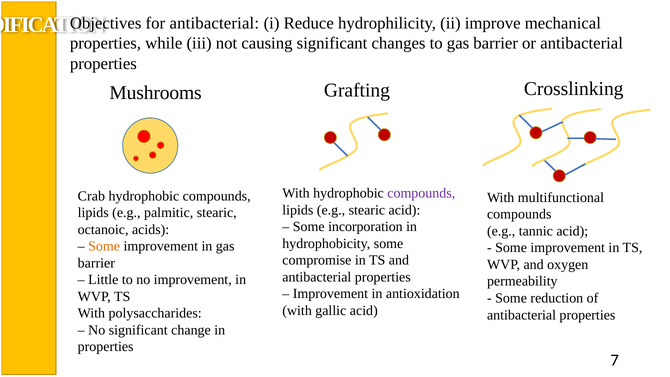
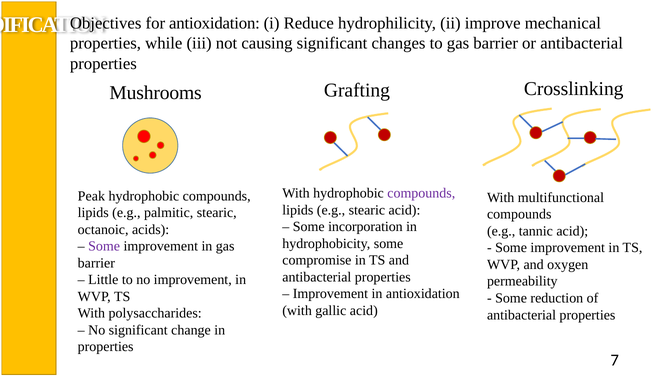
for antibacterial: antibacterial -> antioxidation (214, 23)
Crab: Crab -> Peak (91, 196)
Some colour: orange -> purple (104, 246)
